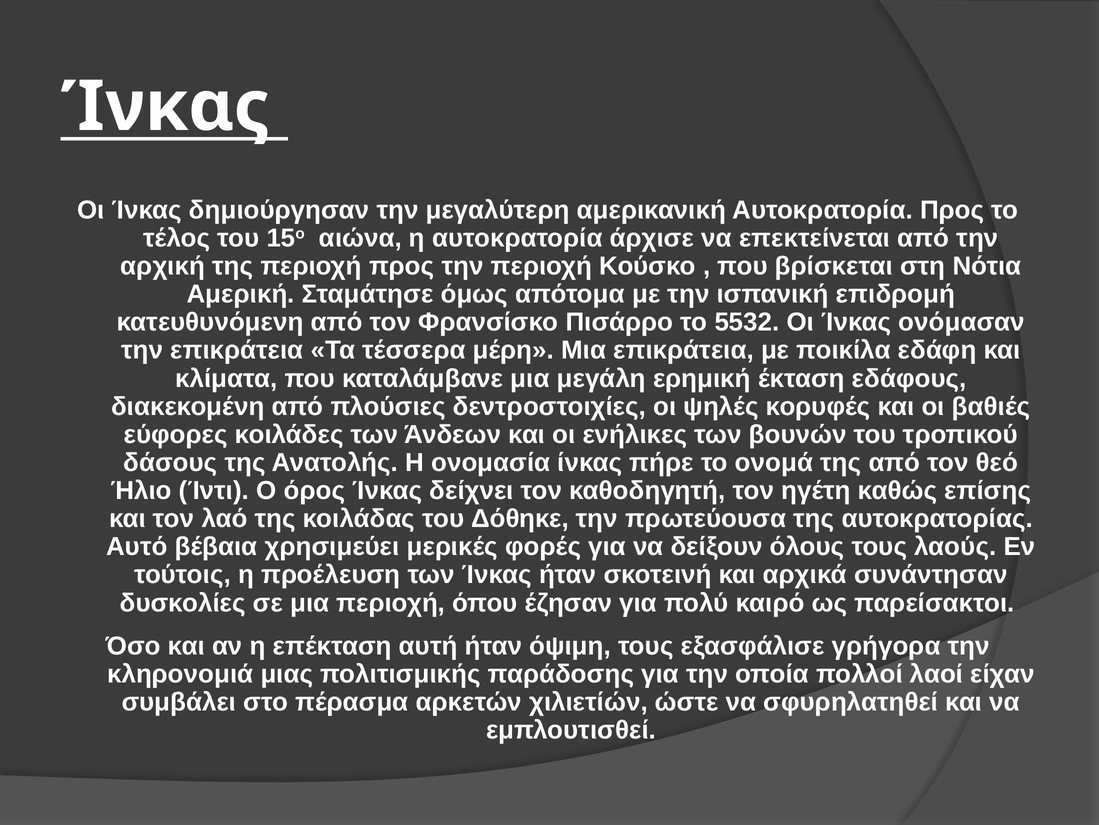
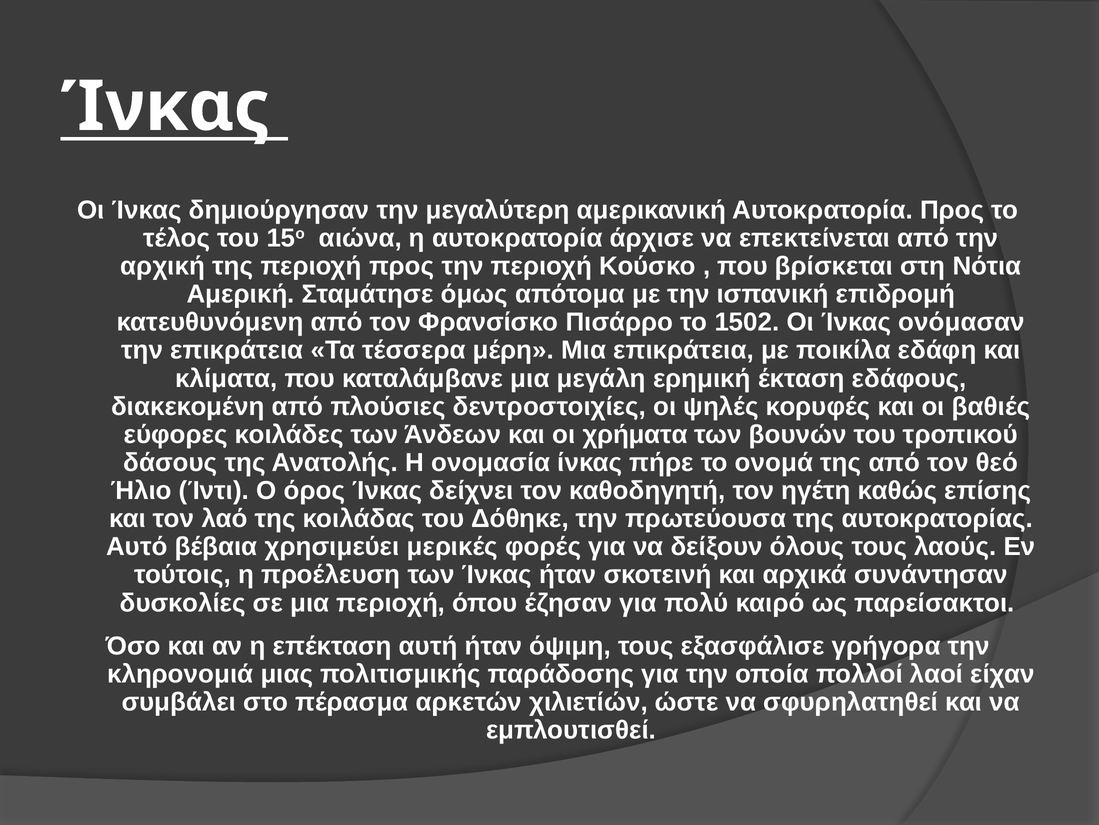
5532: 5532 -> 1502 (747, 322)
ενήλικες: ενήλικες -> χρήματα (635, 434)
